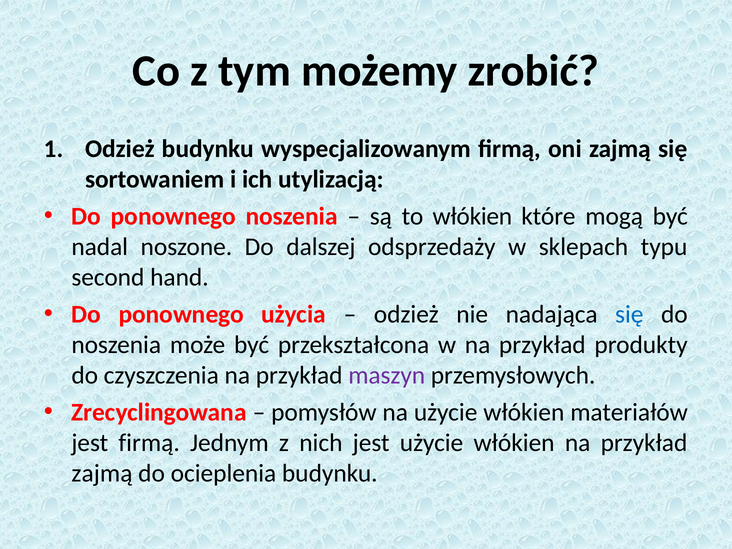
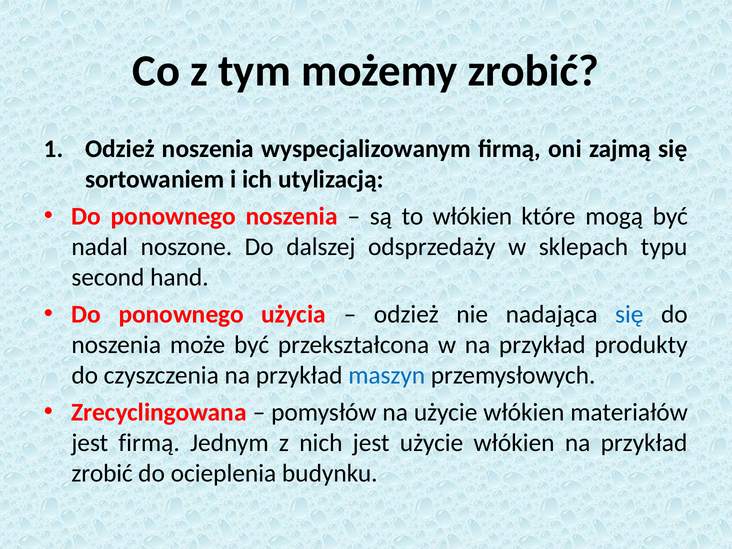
Odzież budynku: budynku -> noszenia (208, 149)
maszyn colour: purple -> blue (387, 375)
zajmą: zajmą -> zrobić (102, 473)
